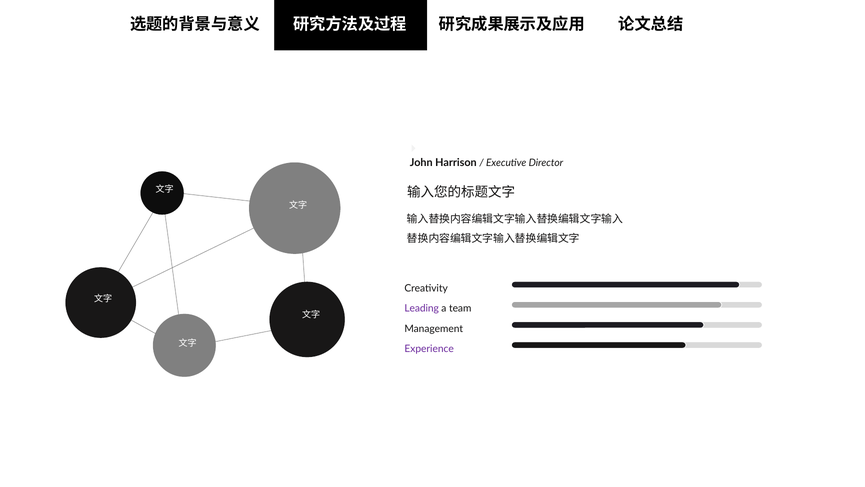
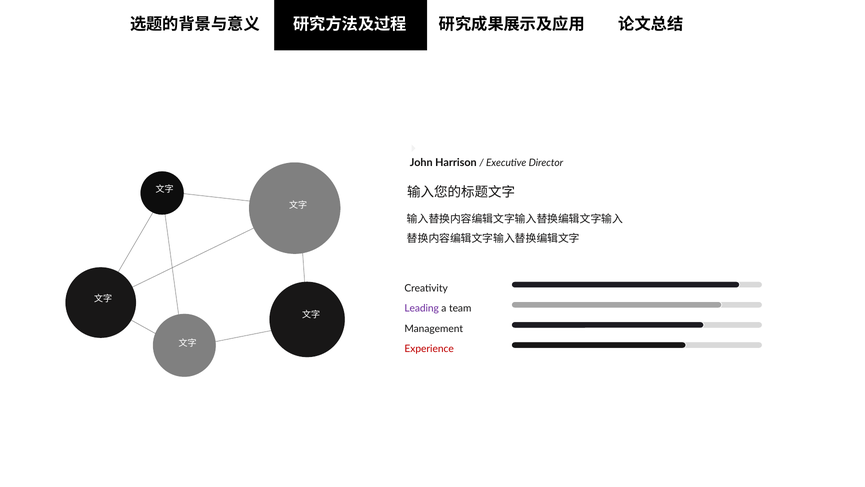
Experience colour: purple -> red (429, 349)
